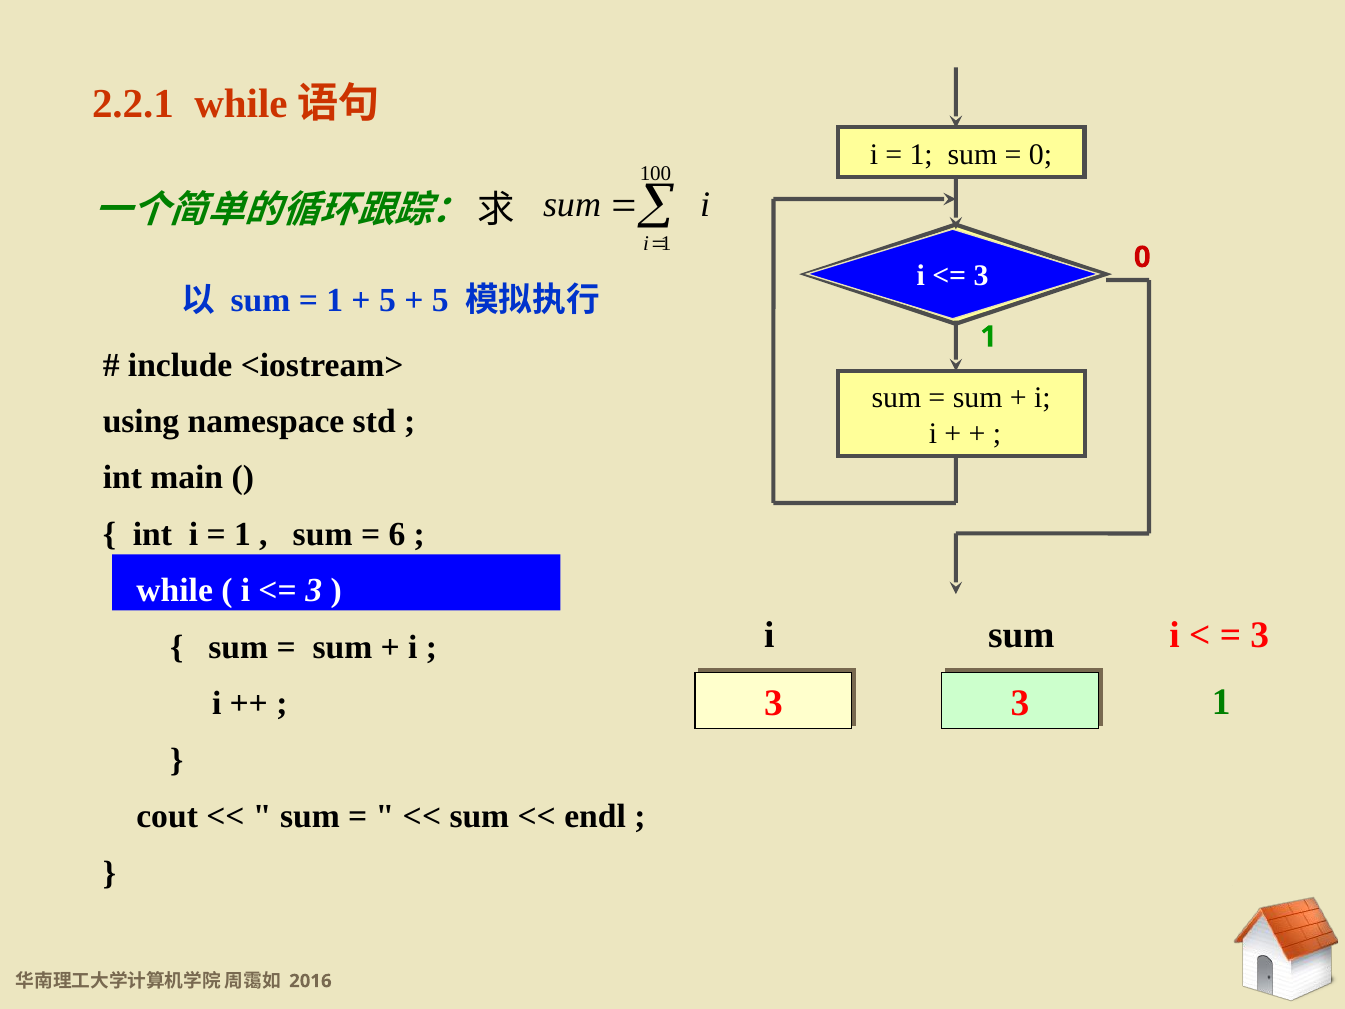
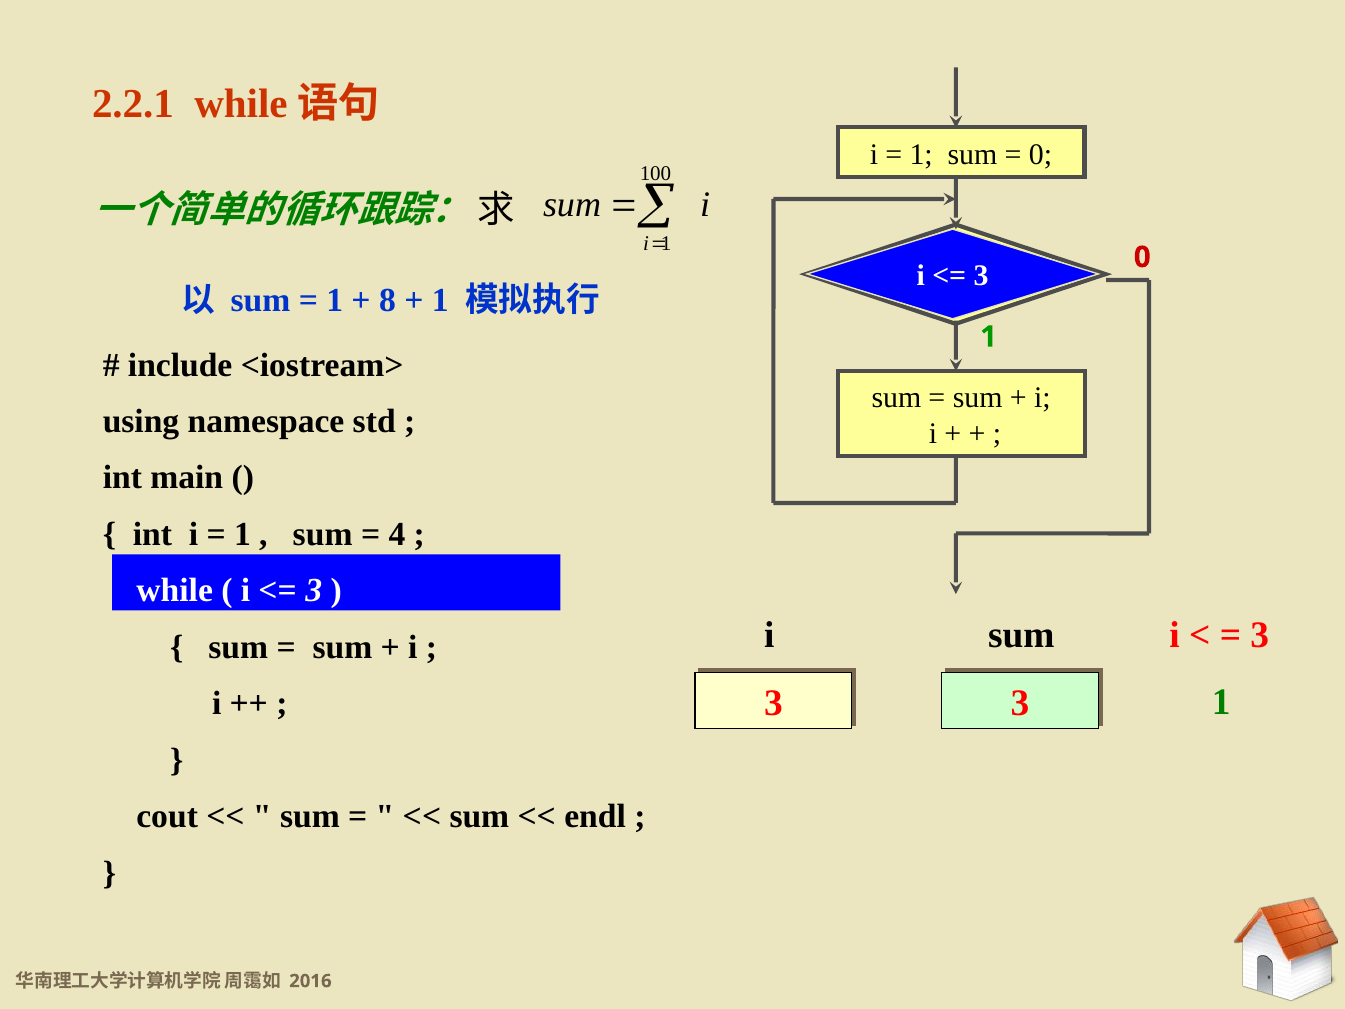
5: 5 -> 8 (387, 300)
5: 5 -> 1 (440, 300)
6: 6 -> 4 (397, 534)
